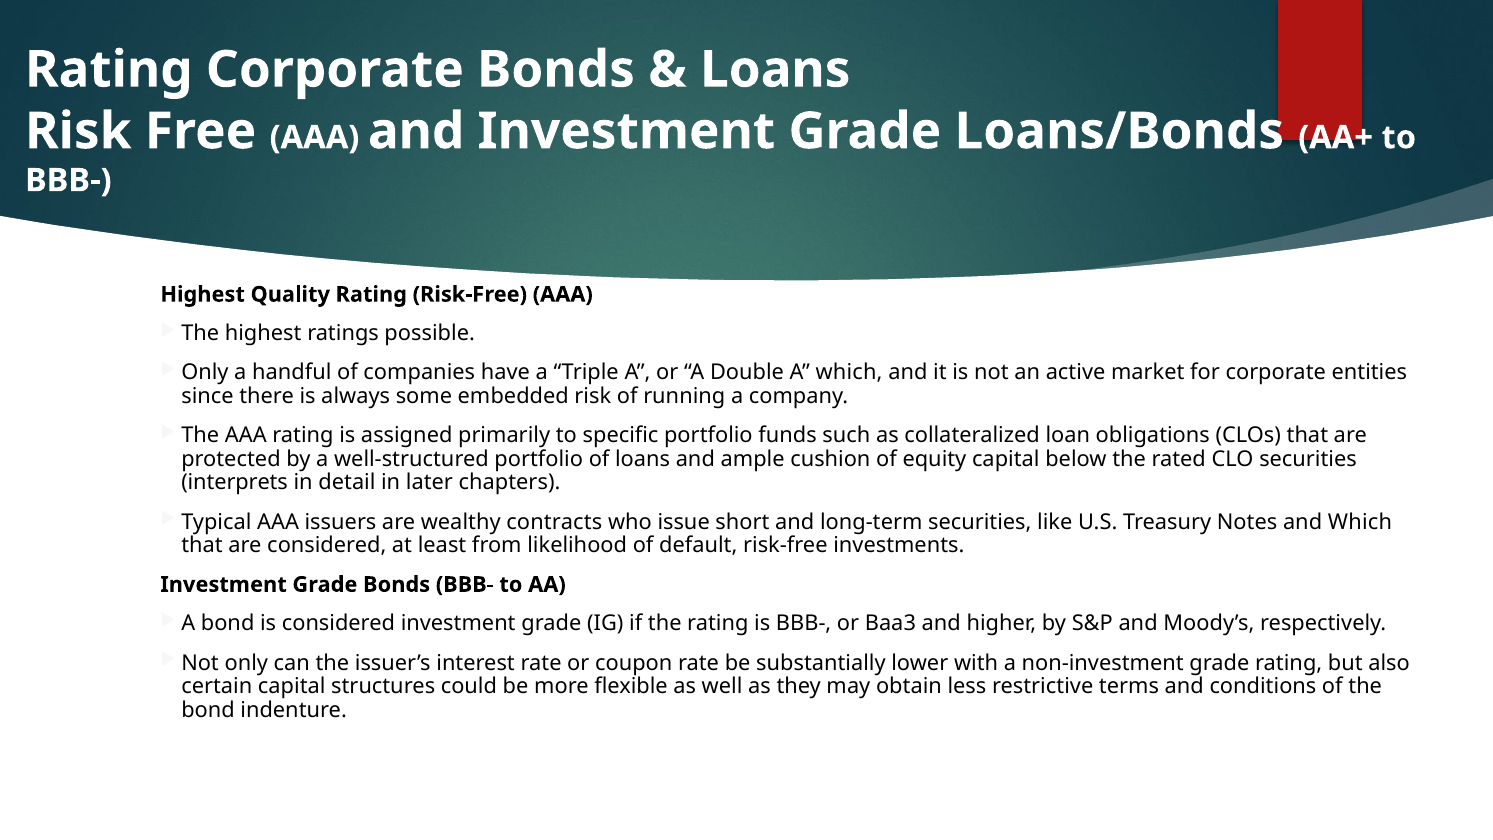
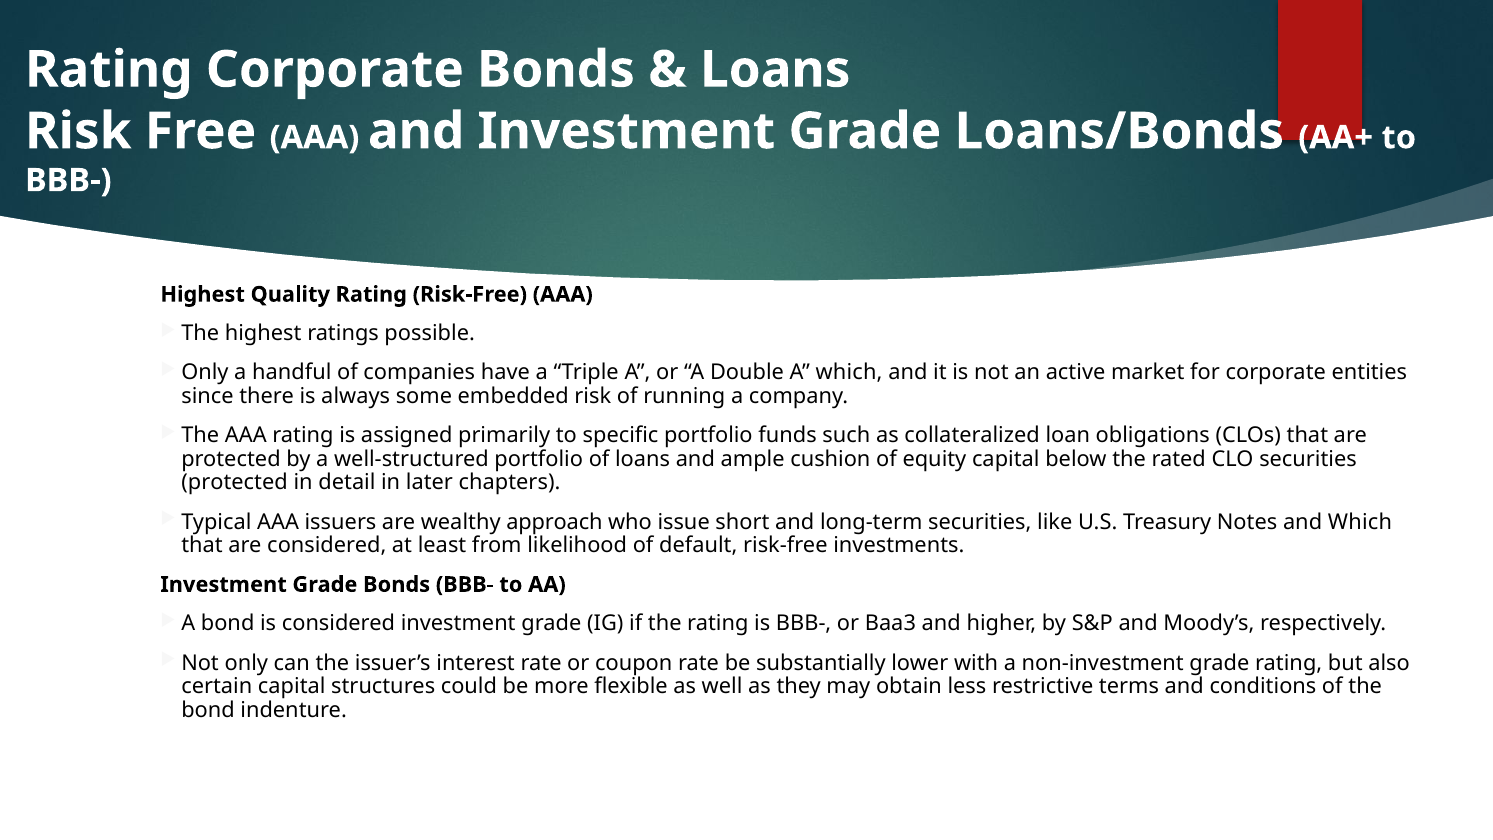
interprets: interprets -> protected (235, 483)
contracts: contracts -> approach (554, 522)
